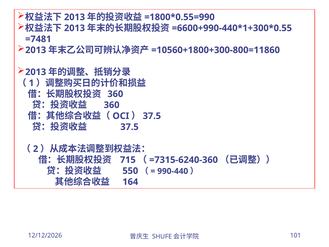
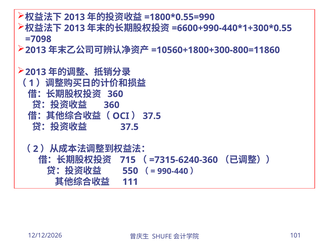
=7481: =7481 -> =7098 (38, 39)
164: 164 -> 111 (130, 182)
